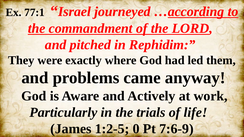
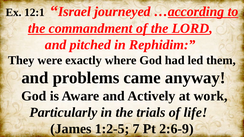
77:1: 77:1 -> 12:1 (35, 12)
0: 0 -> 7 (136, 129)
7:6-9: 7:6-9 -> 2:6-9 (176, 129)
